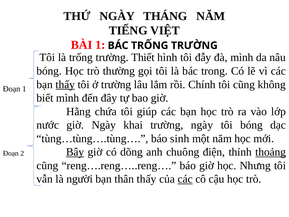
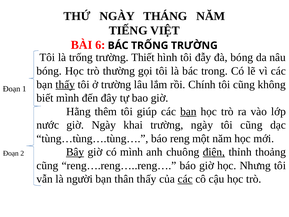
BÀI 1: 1 -> 6 (100, 45)
đà mình: mình -> bóng (242, 57)
chứa: chứa -> thêm (106, 111)
bạn underline: none -> present (188, 111)
bóng: bóng -> cũng (251, 125)
sinh: sinh -> reng (180, 138)
có dõng: dõng -> mình (132, 152)
điện underline: none -> present (214, 152)
thoảng underline: present -> none (271, 152)
